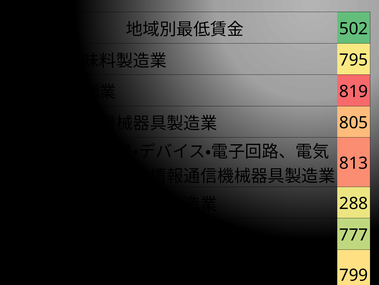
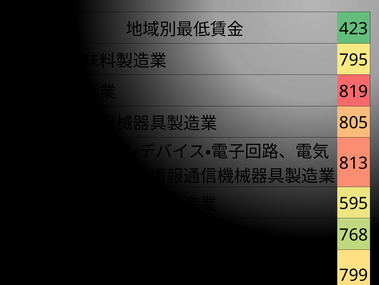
502: 502 -> 423 (354, 29)
288: 288 -> 595 (354, 203)
777: 777 -> 768 (354, 234)
